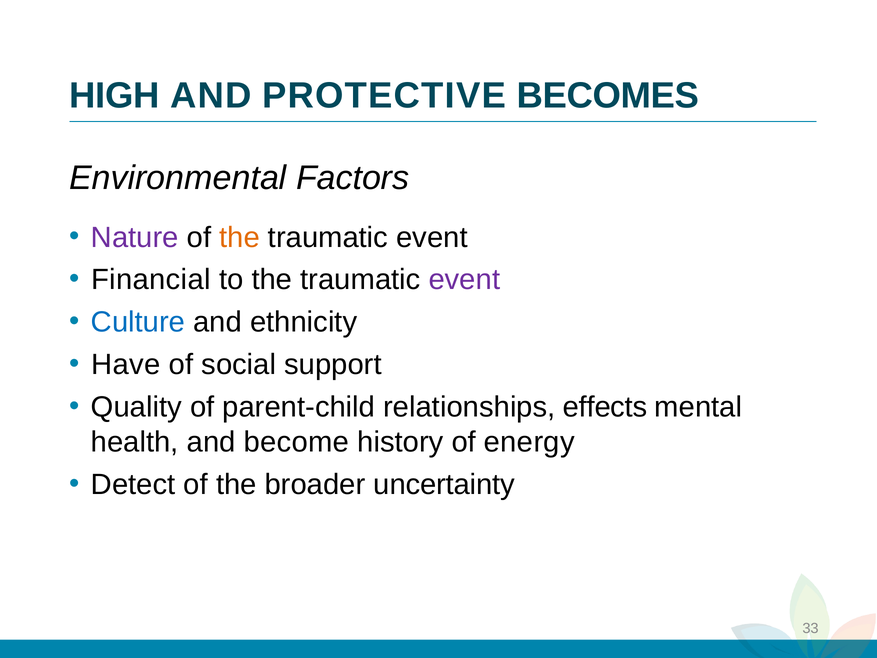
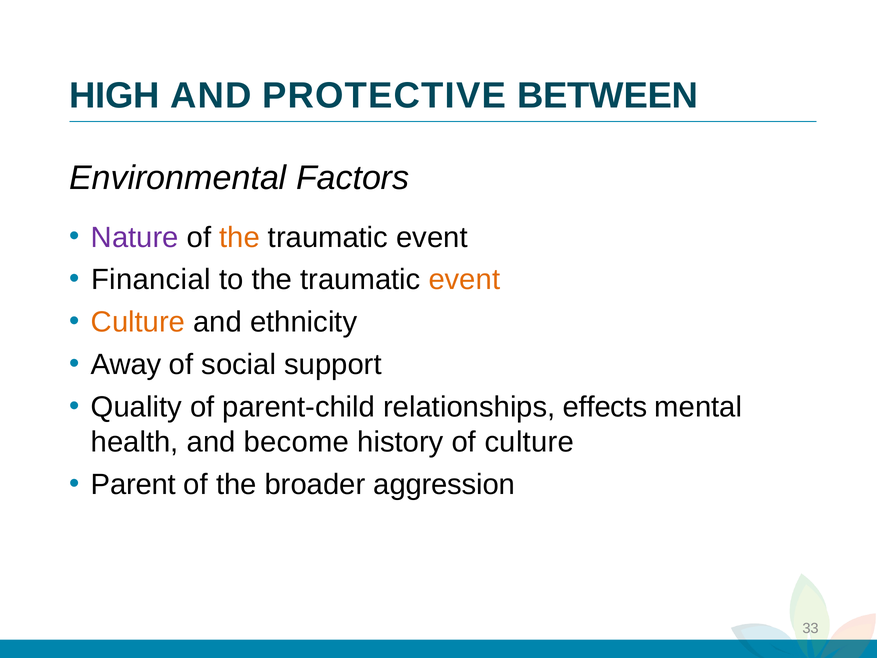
BECOMES: BECOMES -> BETWEEN (608, 96)
event colour: purple -> orange (464, 280)
Culture colour: blue -> orange (138, 322)
Have: Have -> Away (126, 364)
of energy: energy -> culture (529, 442)
Detect: Detect -> Parent (133, 484)
uncertainty: uncertainty -> aggression (444, 484)
